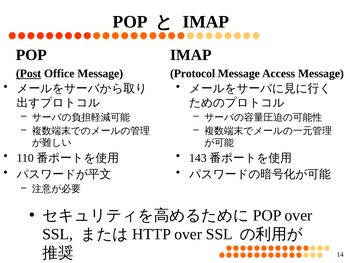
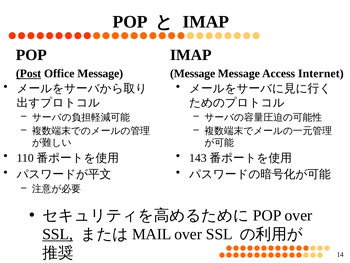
Protocol: Protocol -> Message (193, 73)
Access Message: Message -> Internet (321, 73)
SSL underline: none -> present (58, 234)
HTTP: HTTP -> MAIL (152, 234)
